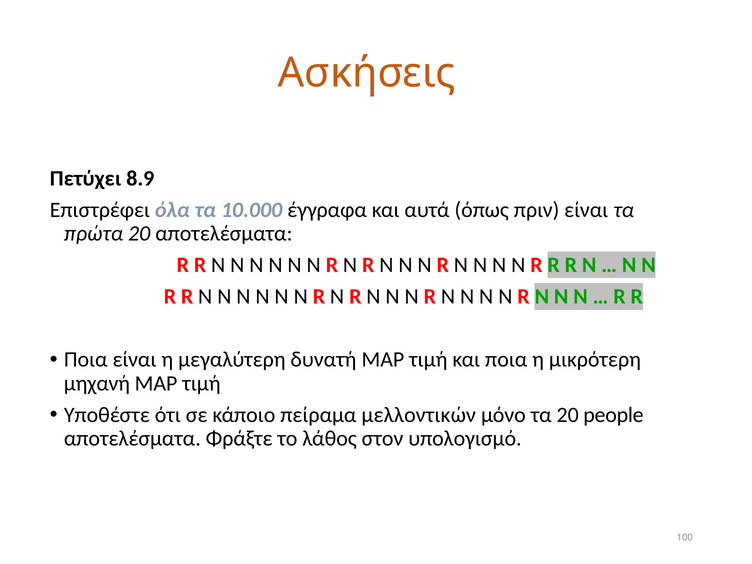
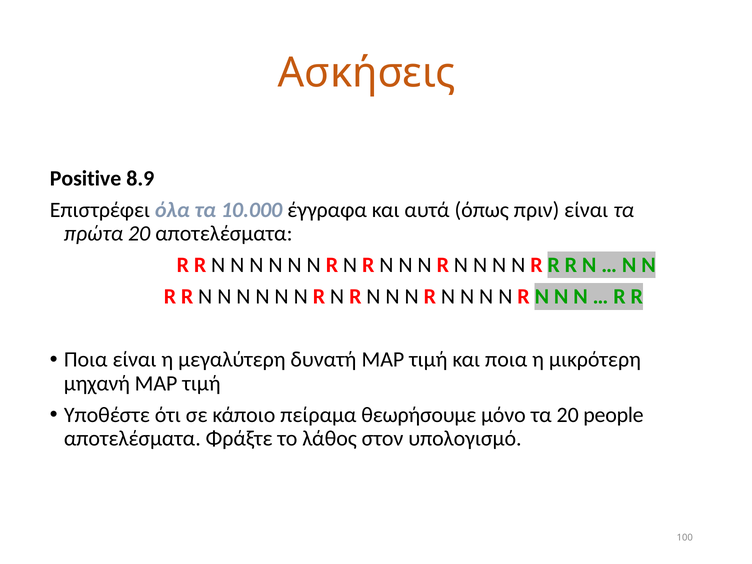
Πετύχει: Πετύχει -> Positive (86, 178)
μελλοντικών: μελλοντικών -> θεωρήσουμε (419, 415)
